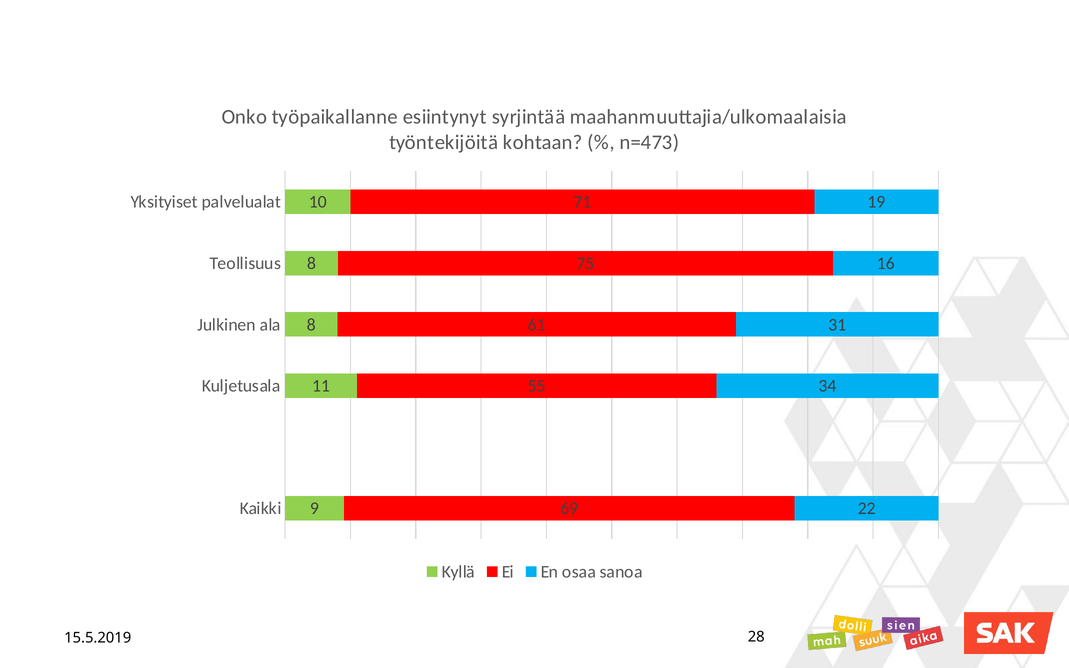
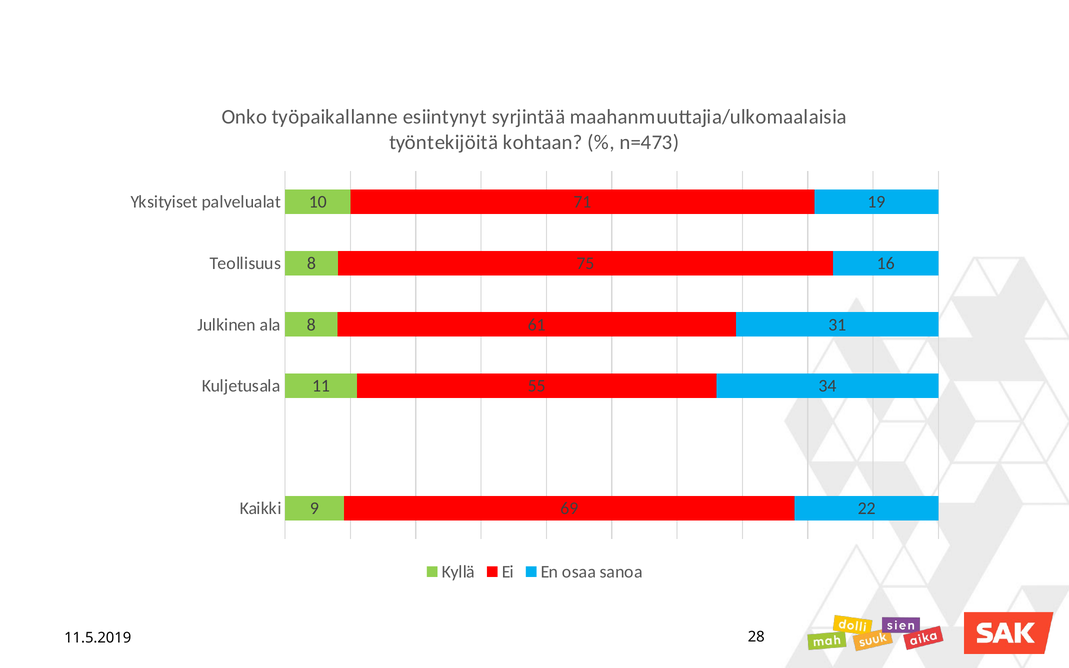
15.5.2019: 15.5.2019 -> 11.5.2019 (98, 638)
